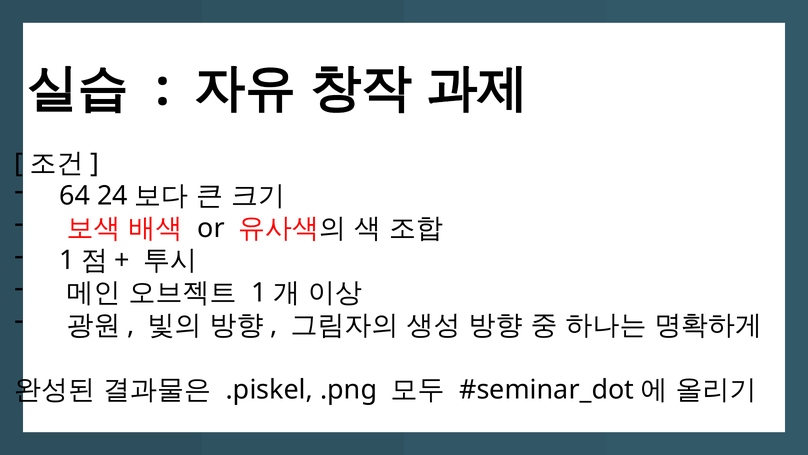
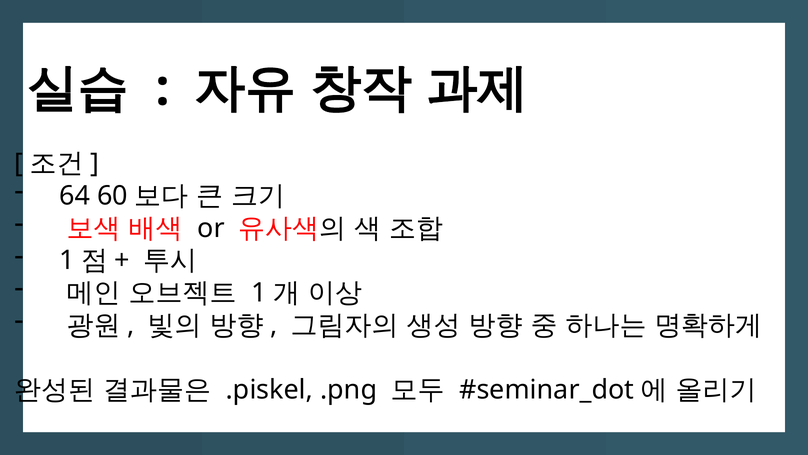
24: 24 -> 60 (112, 196)
